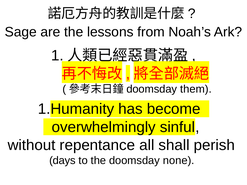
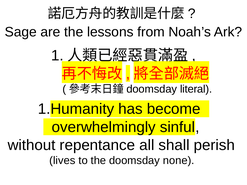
them: them -> literal (196, 89)
days: days -> lives (62, 161)
